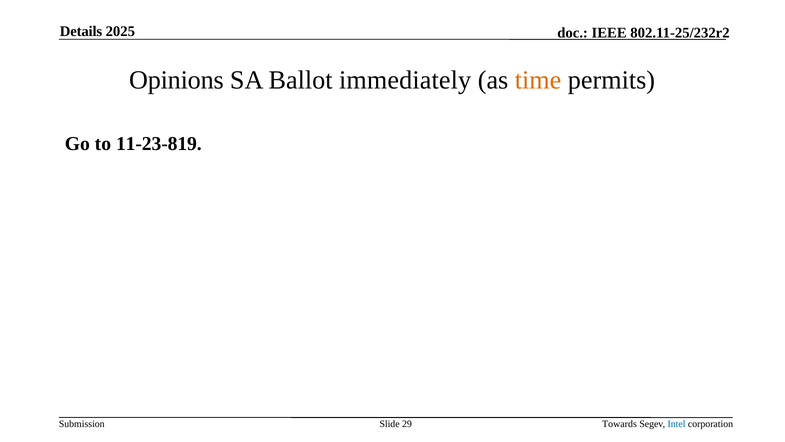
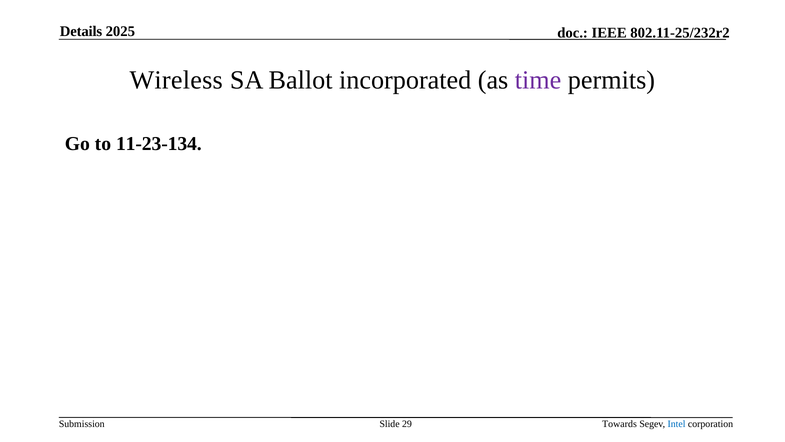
Opinions: Opinions -> Wireless (176, 80)
immediately: immediately -> incorporated (405, 80)
time colour: orange -> purple (538, 80)
11-23-819: 11-23-819 -> 11-23-134 (159, 144)
